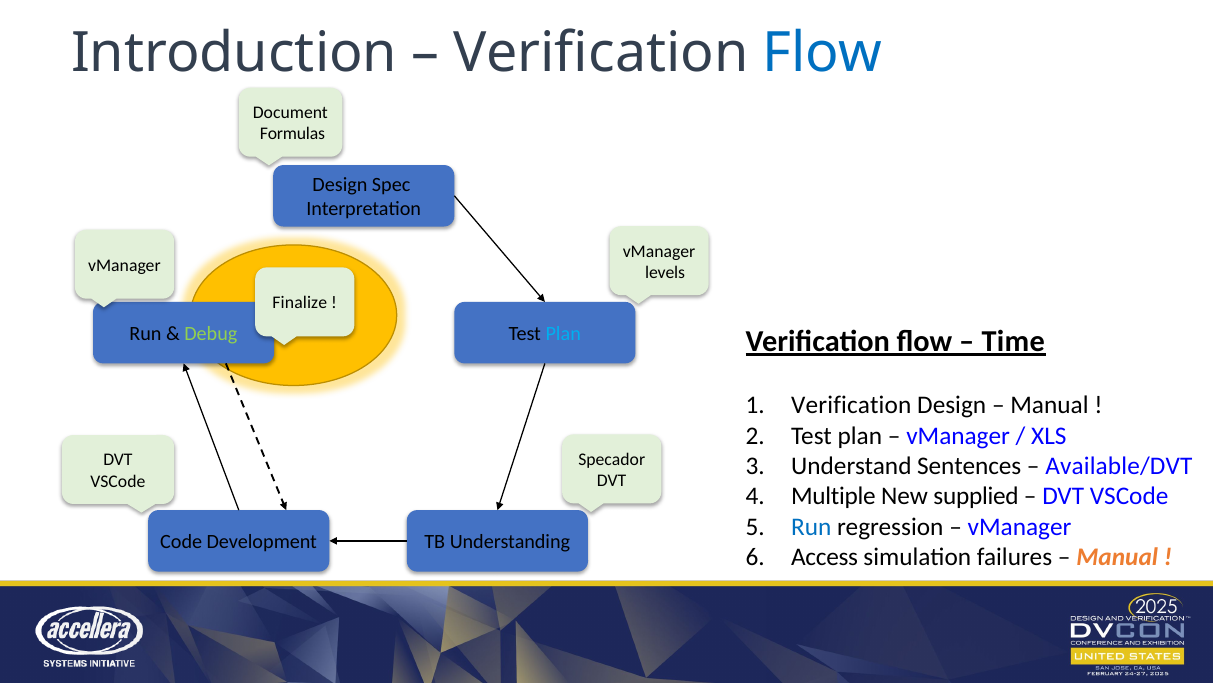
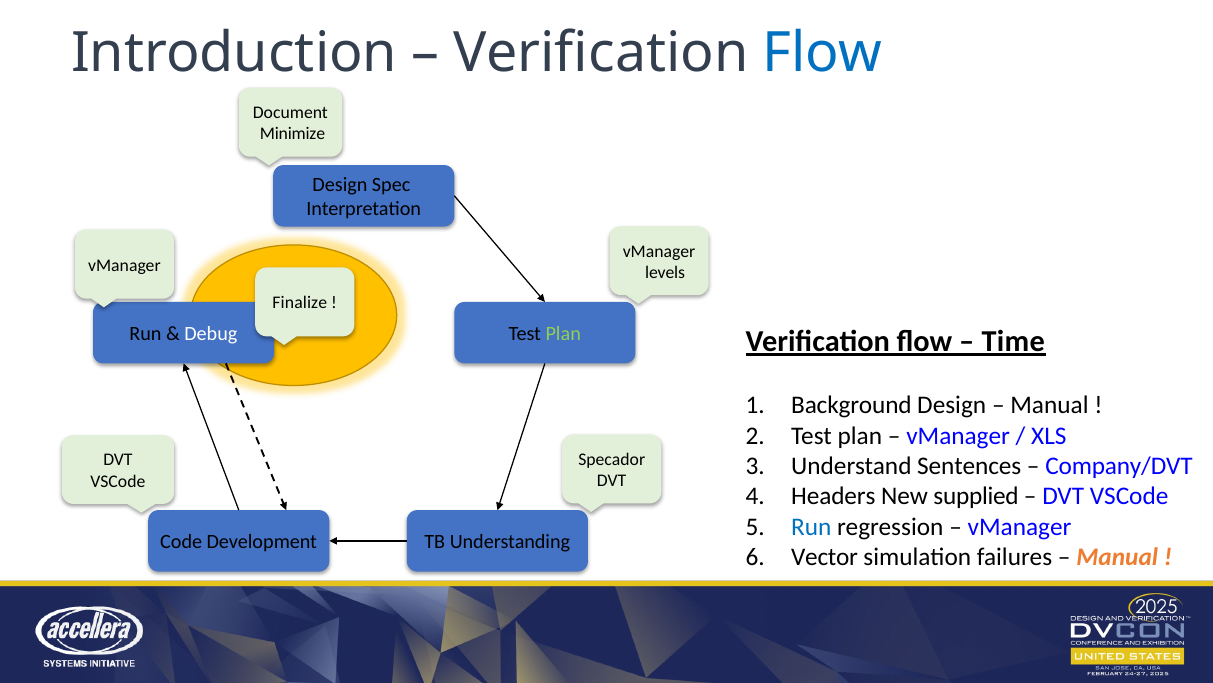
Formulas: Formulas -> Minimize (292, 134)
Debug colour: light green -> white (211, 334)
Plan colour: light blue -> light green (563, 334)
Verification: Verification -> Background (851, 405)
Available/DVT: Available/DVT -> Company/DVT (1119, 466)
Multiple: Multiple -> Headers (833, 496)
Access: Access -> Vector (825, 557)
